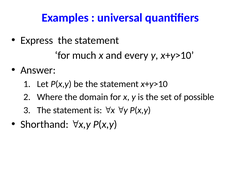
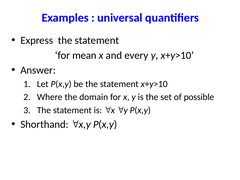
much: much -> mean (84, 55)
